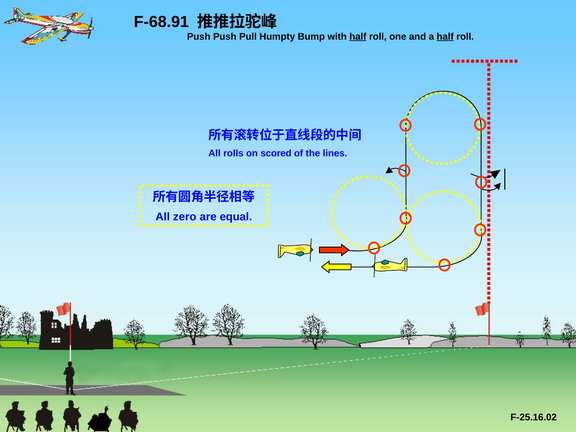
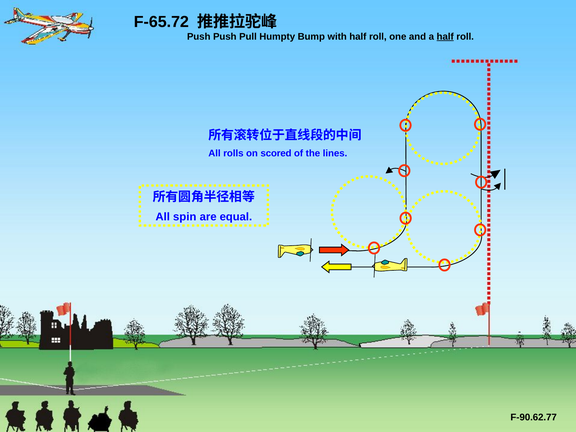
F-68.91: F-68.91 -> F-65.72 (161, 22)
half underline: present -> none (358, 37)
zero: zero -> spin (185, 217)
F-25.16.02: F-25.16.02 -> F-90.62.77 (534, 417)
